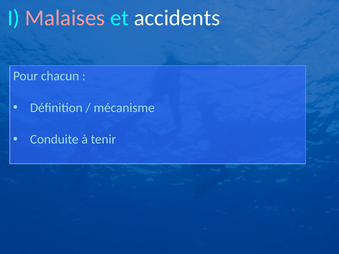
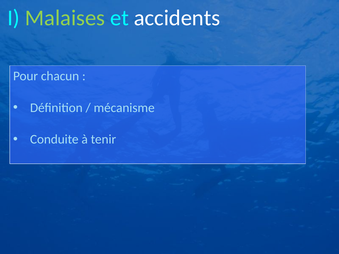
Malaises colour: pink -> light green (65, 18)
